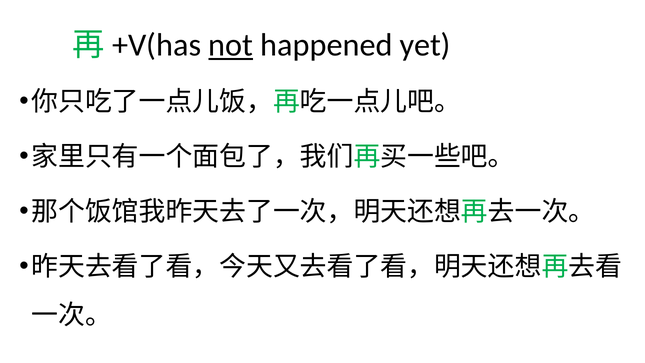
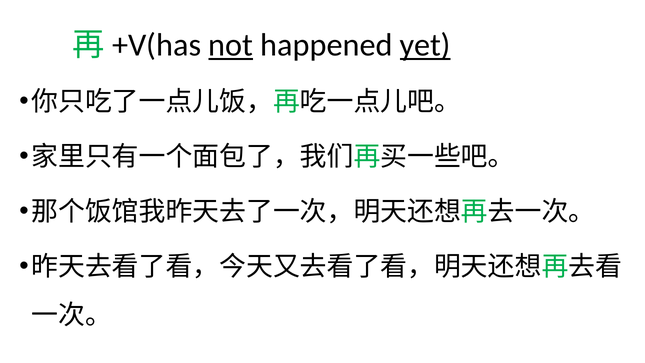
yet underline: none -> present (425, 45)
